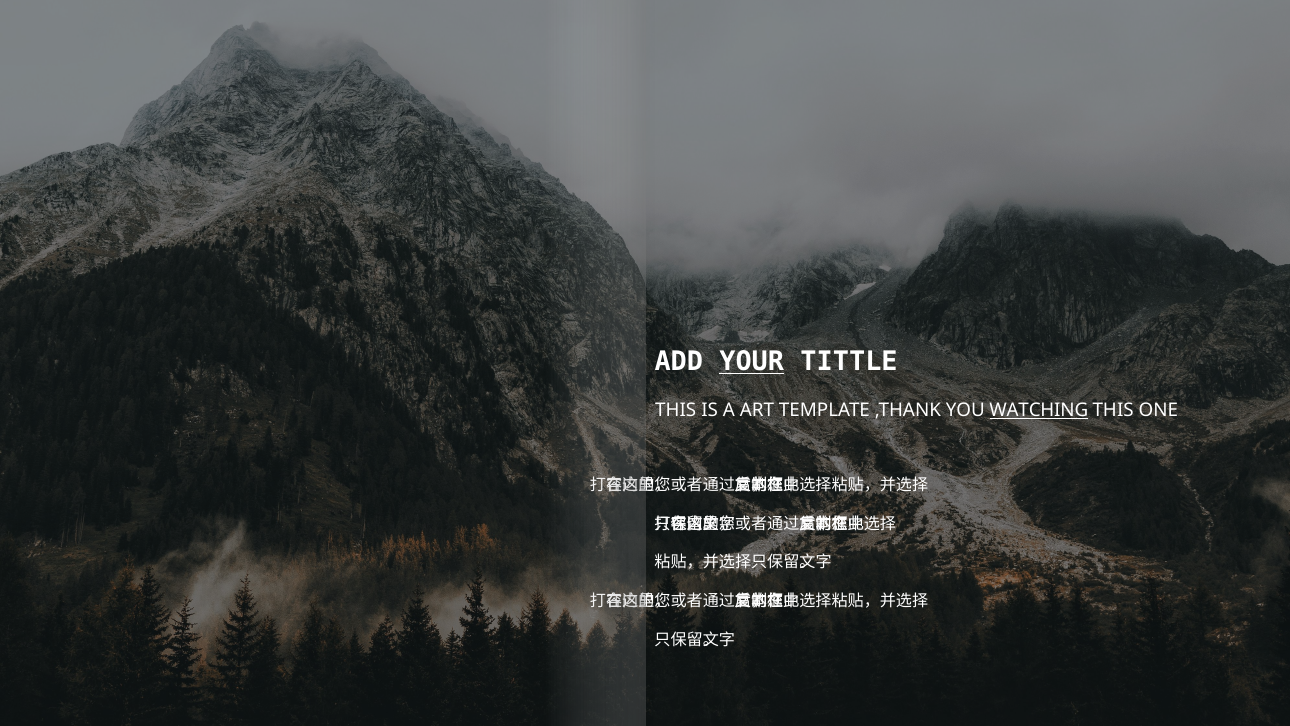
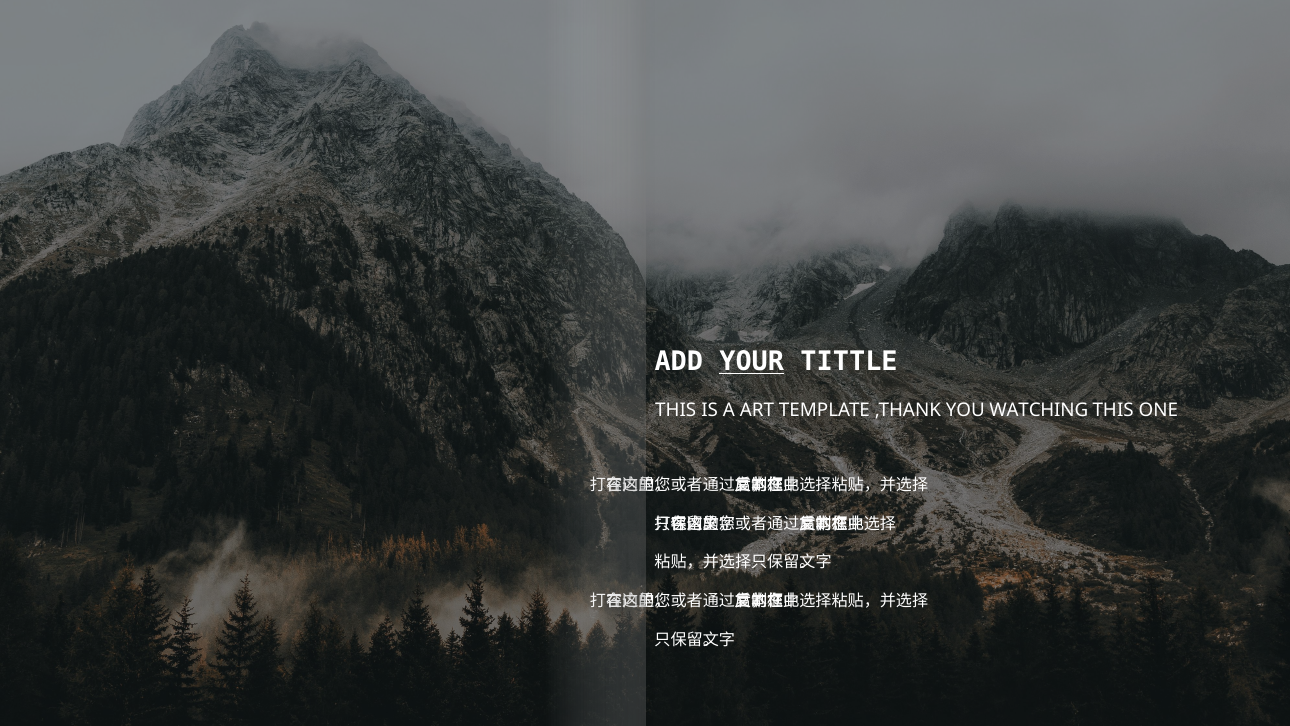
WATCHING underline: present -> none (1039, 410)
